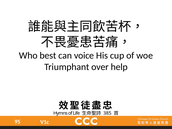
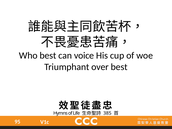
over help: help -> best (119, 67)
